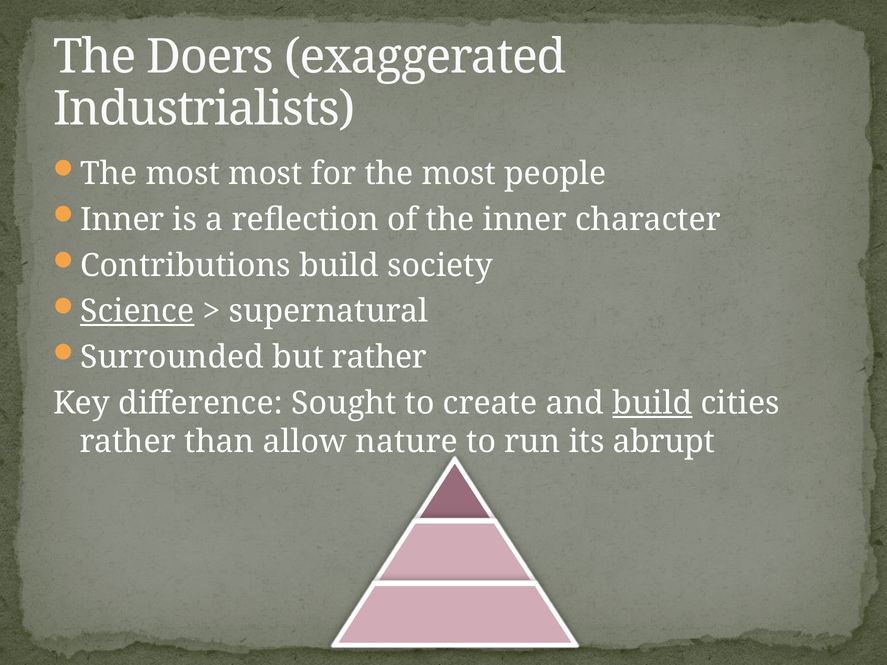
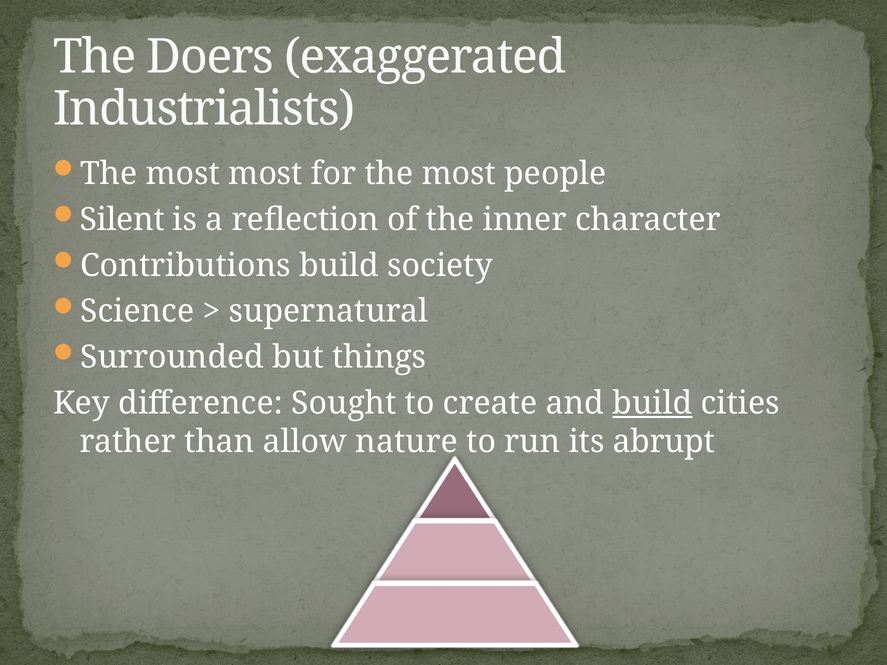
Inner: Inner -> Silent (122, 220)
Science underline: present -> none (137, 311)
but rather: rather -> things (379, 357)
